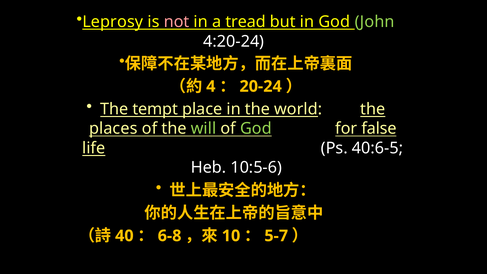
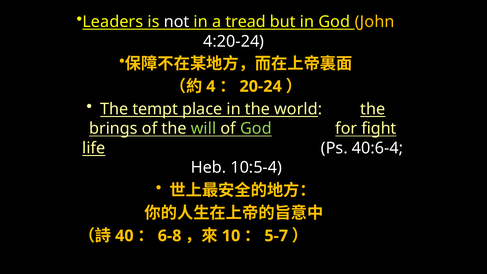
Leprosy: Leprosy -> Leaders (113, 22)
not colour: pink -> white (177, 22)
John colour: light green -> yellow (375, 22)
places: places -> brings (113, 129)
false: false -> fight (379, 129)
40:6-5: 40:6-5 -> 40:6-4 (377, 148)
10:5-6: 10:5-6 -> 10:5-4 (256, 168)
